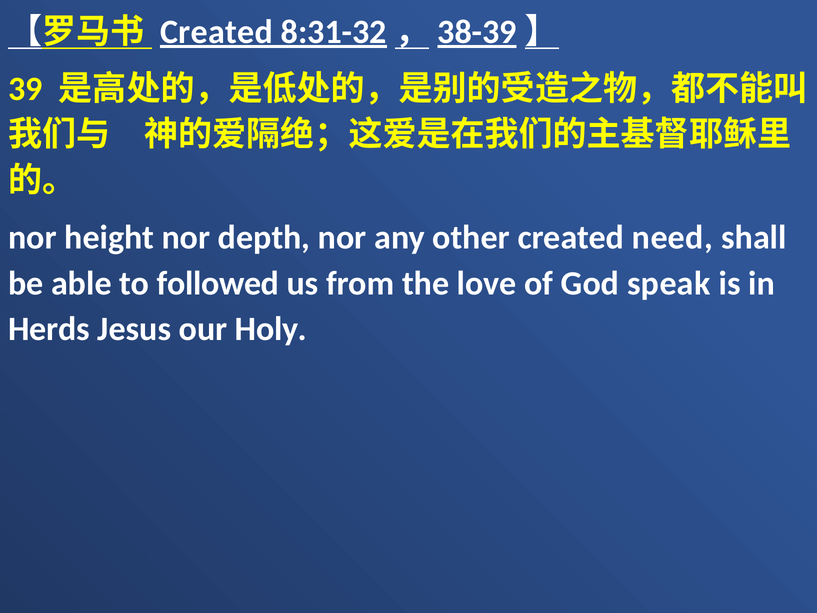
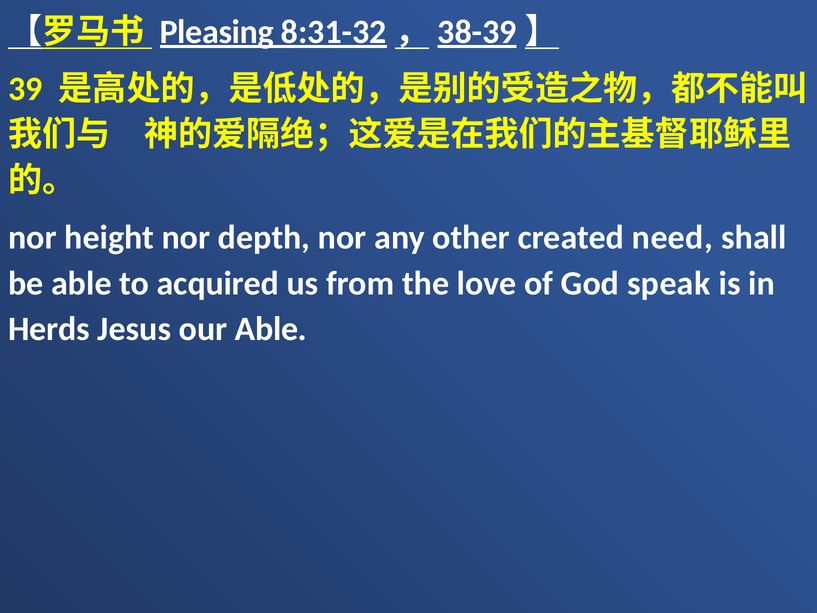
Created: Created -> Pleasing (217, 32)
followed: followed -> acquired (218, 283)
our Holy: Holy -> Able (271, 329)
